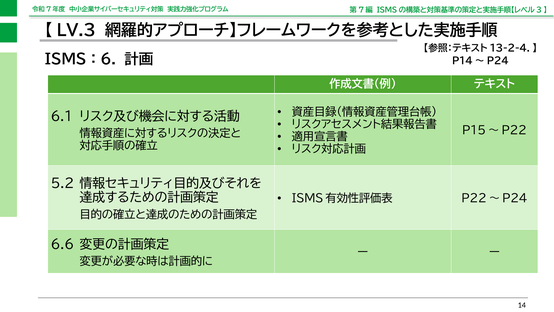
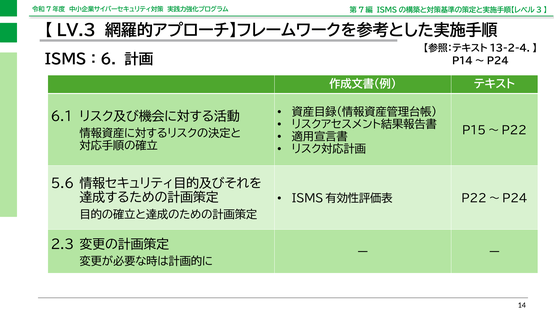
5.2: 5.2 -> 5.6 (62, 183)
6.6: 6.6 -> 2.3 (62, 244)
